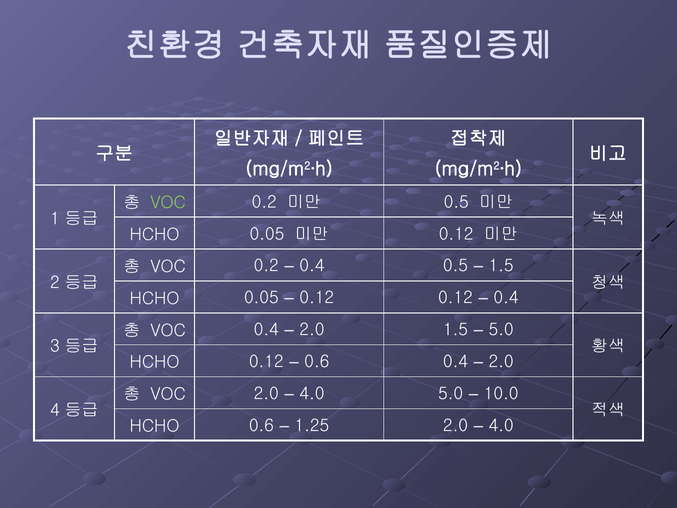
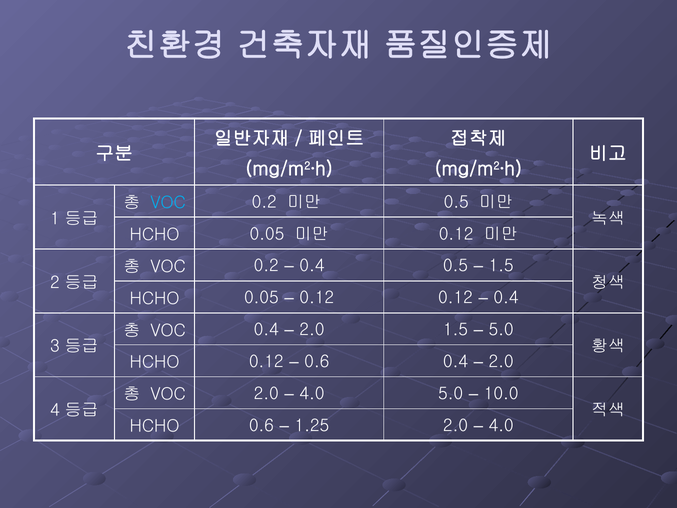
VOC colour: light green -> light blue (168, 203)
